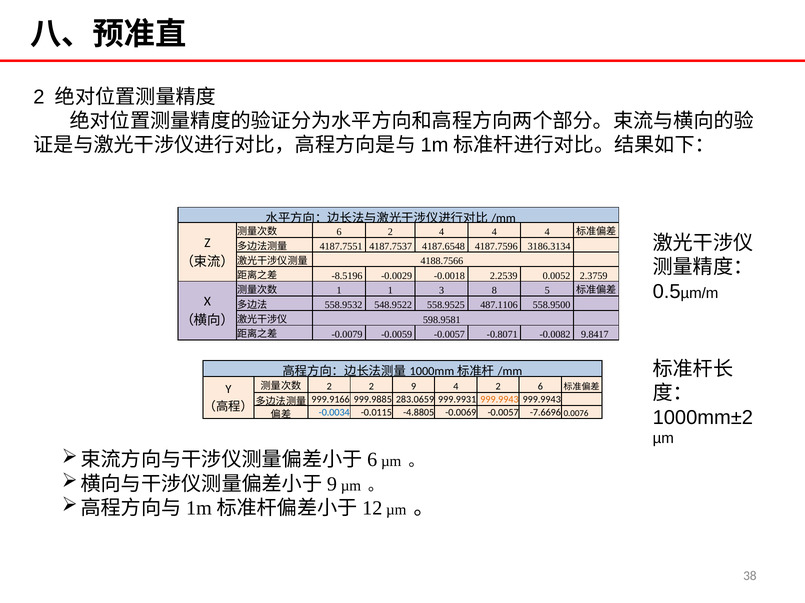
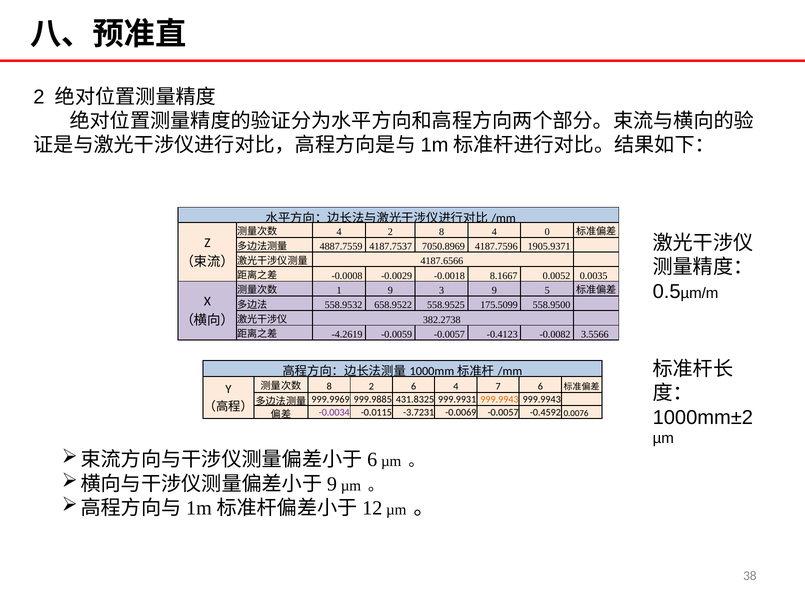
6: 6 -> 4 (339, 232)
2 4: 4 -> 8 (442, 232)
4: 4 -> 0 (547, 232)
4187.7551: 4187.7551 -> 4887.7559 (341, 247)
4187.6548: 4187.6548 -> 7050.8969 (443, 247)
3186.3134: 3186.3134 -> 1905.9371 (549, 247)
4188.7566: 4188.7566 -> 4187.6566 (442, 261)
-8.5196: -8.5196 -> -0.0008 (347, 276)
2.2539: 2.2539 -> 8.1667 (504, 276)
2.3759: 2.3759 -> 0.0035 (594, 276)
1 1: 1 -> 9 (390, 291)
3 8: 8 -> 9 (494, 291)
548.9522: 548.9522 -> 658.9522 (393, 305)
487.1106: 487.1106 -> 175.5099 (499, 305)
598.9581: 598.9581 -> 382.2738 (442, 320)
-0.0079: -0.0079 -> -4.2619 (347, 335)
-0.8071: -0.8071 -> -0.4123 (502, 335)
9.8417: 9.8417 -> 3.5566 (595, 335)
2: 2 -> 8 (329, 387)
2 9: 9 -> 6 (414, 387)
4 2: 2 -> 7 (498, 387)
999.9166: 999.9166 -> 999.9969 (331, 400)
283.0659: 283.0659 -> 431.8325 (415, 400)
-0.0034 colour: blue -> purple (334, 413)
-4.8805: -4.8805 -> -3.7231 (419, 413)
-7.6696: -7.6696 -> -0.4592 (545, 413)
